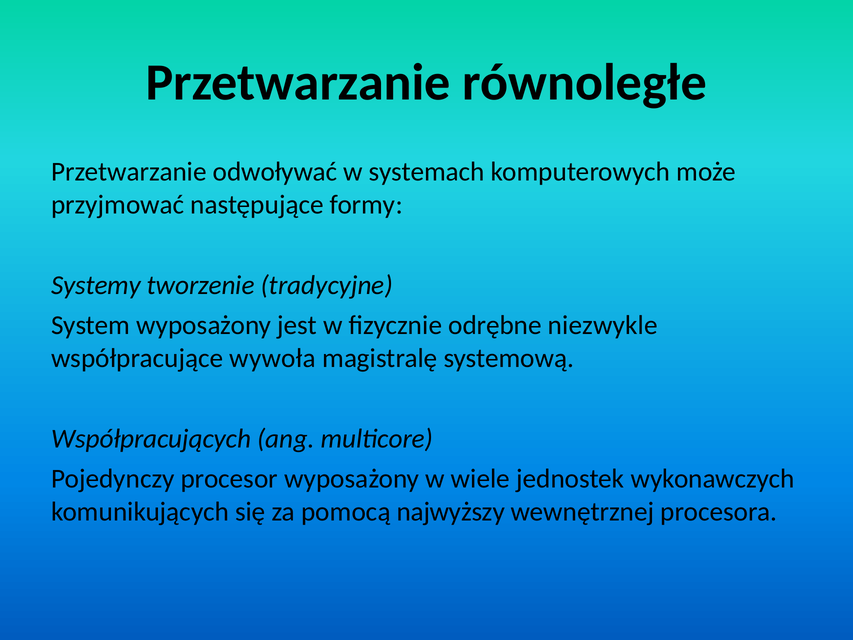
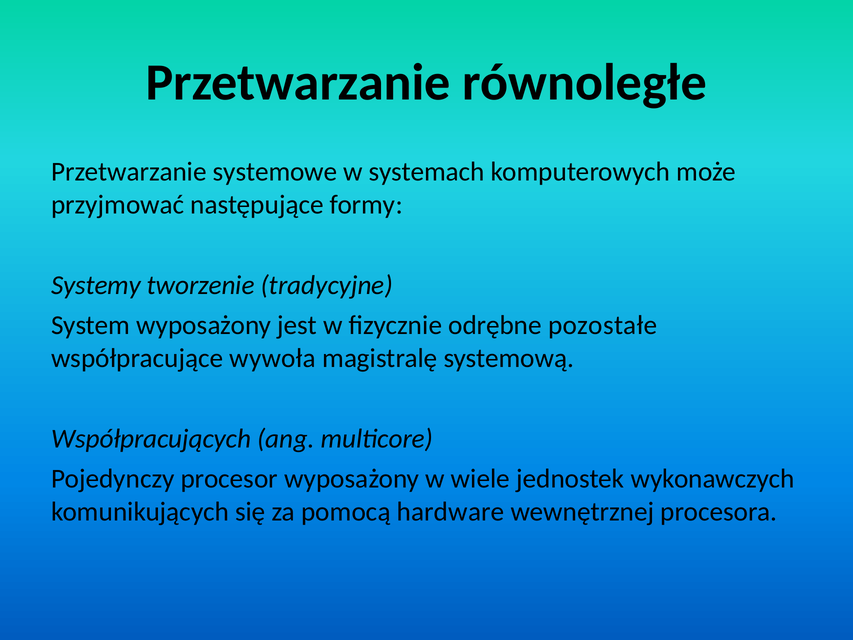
odwoływać: odwoływać -> systemowe (275, 172)
niezwykle: niezwykle -> pozostałe (603, 325)
najwyższy: najwyższy -> hardware (451, 511)
